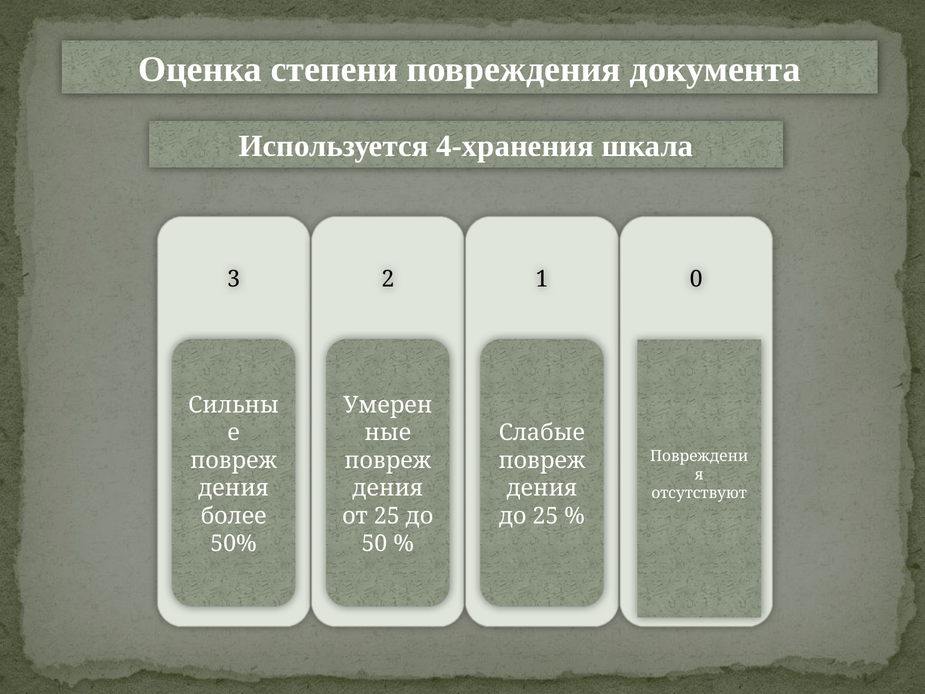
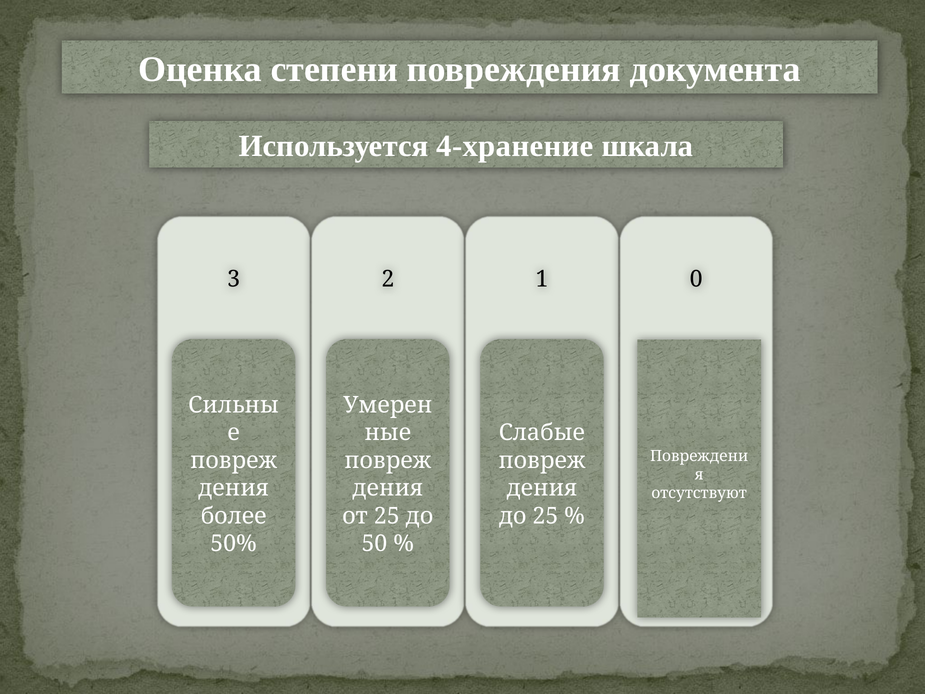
4-хранения: 4-хранения -> 4-хранение (515, 146)
